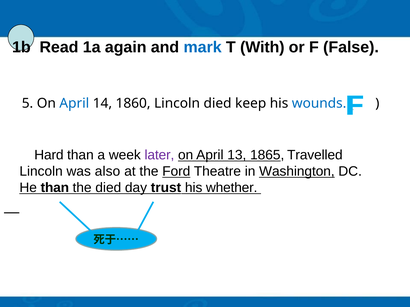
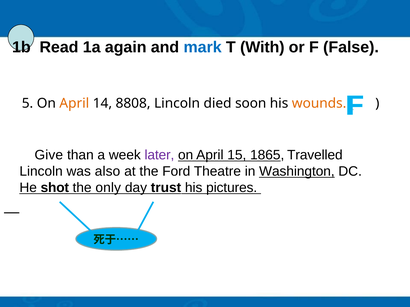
April colour: blue -> orange (74, 104)
1860: 1860 -> 8808 (133, 104)
keep: keep -> soon (251, 104)
wounds colour: blue -> orange (319, 104)
Hard: Hard -> Give (49, 155)
13: 13 -> 15 (237, 155)
Ford underline: present -> none (176, 172)
He than: than -> shot (55, 188)
the died: died -> only (108, 188)
whether: whether -> pictures (232, 188)
